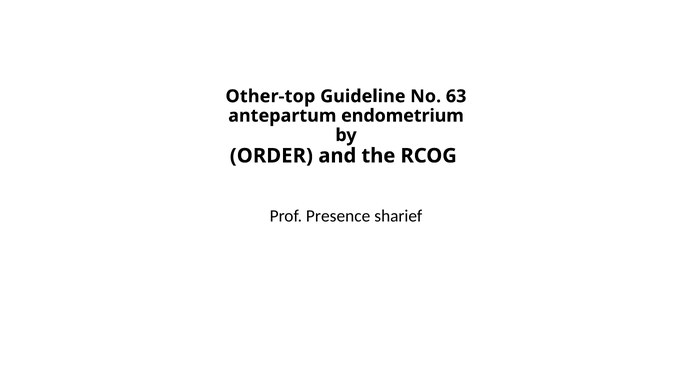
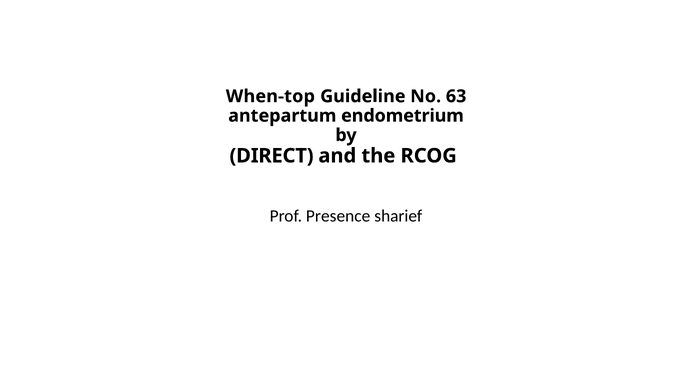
Other-top: Other-top -> When-top (270, 96)
ORDER: ORDER -> DIRECT (272, 156)
